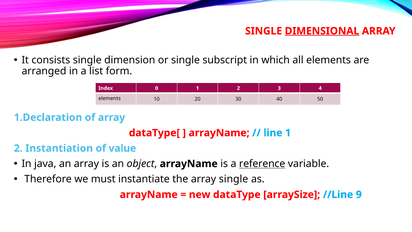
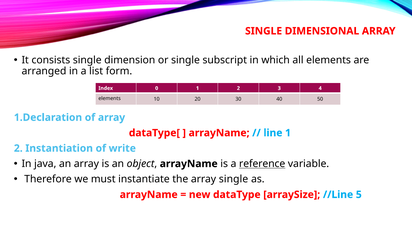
DIMENSIONAL underline: present -> none (322, 31)
value: value -> write (122, 148)
9: 9 -> 5 (359, 194)
